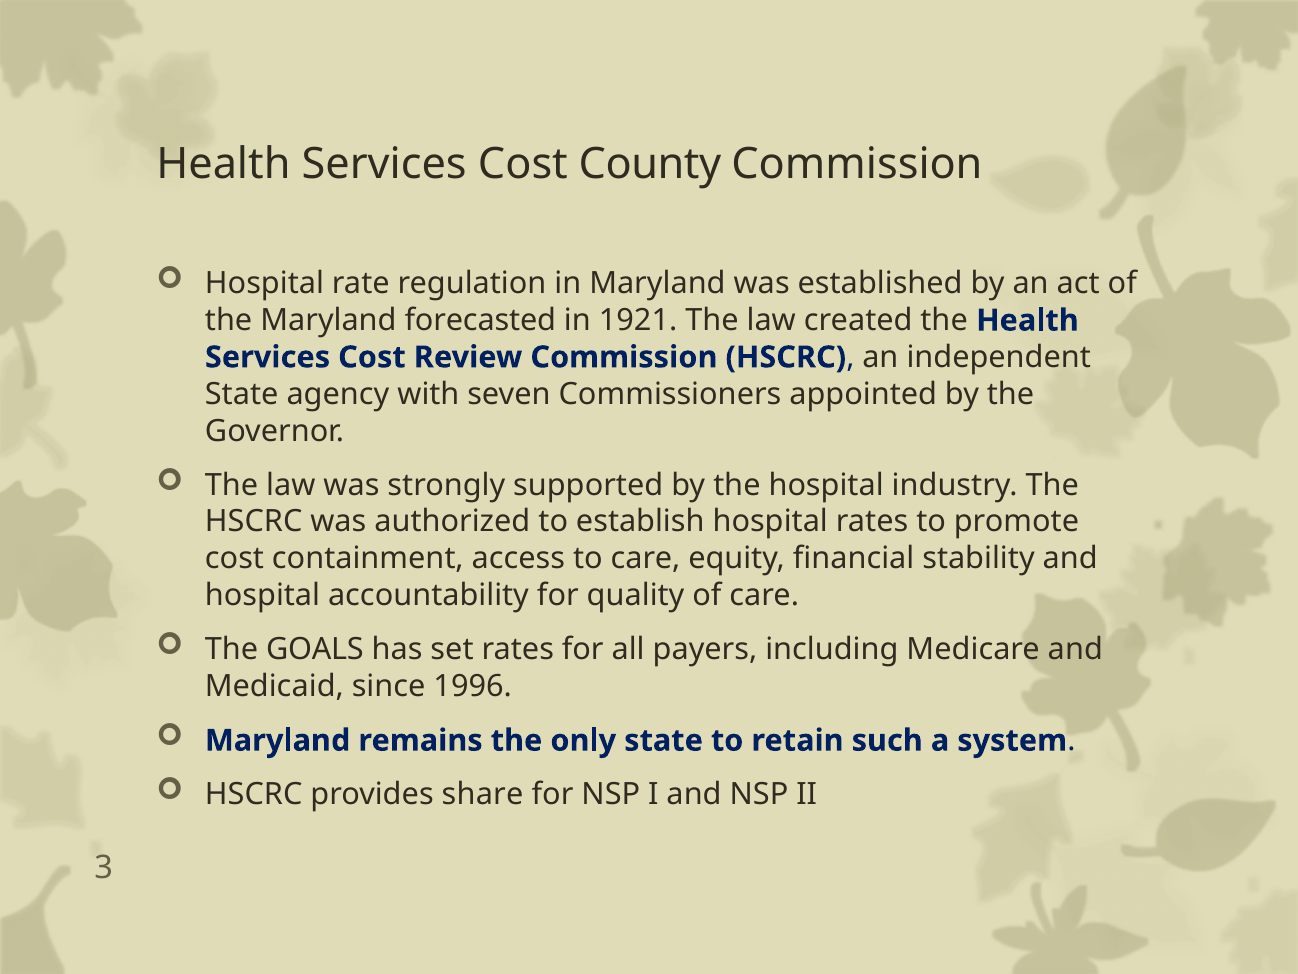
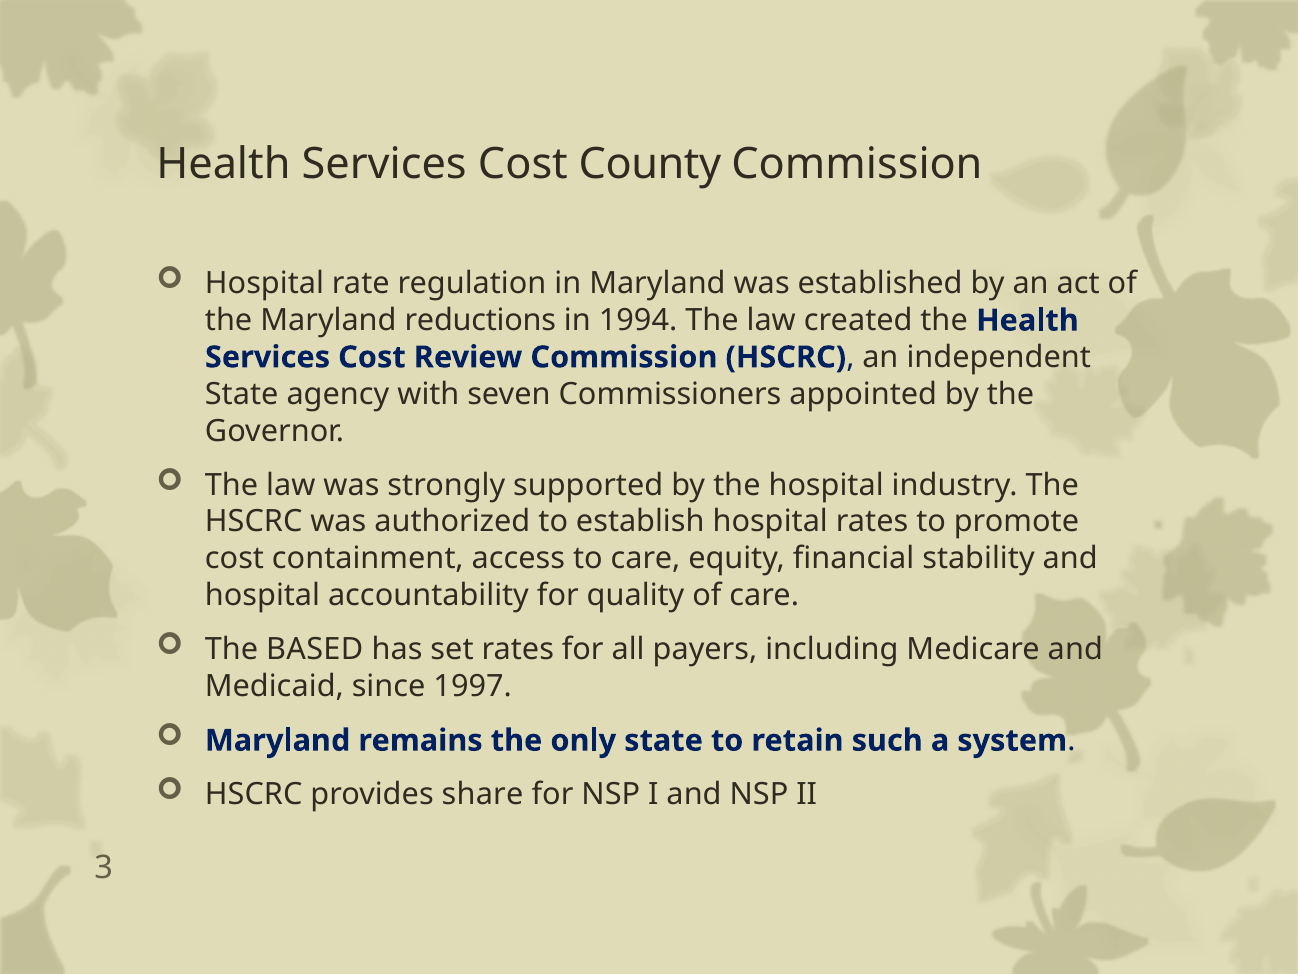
forecasted: forecasted -> reductions (480, 320)
1921: 1921 -> 1994 (638, 320)
GOALS: GOALS -> BASED (315, 649)
1996: 1996 -> 1997 (473, 686)
